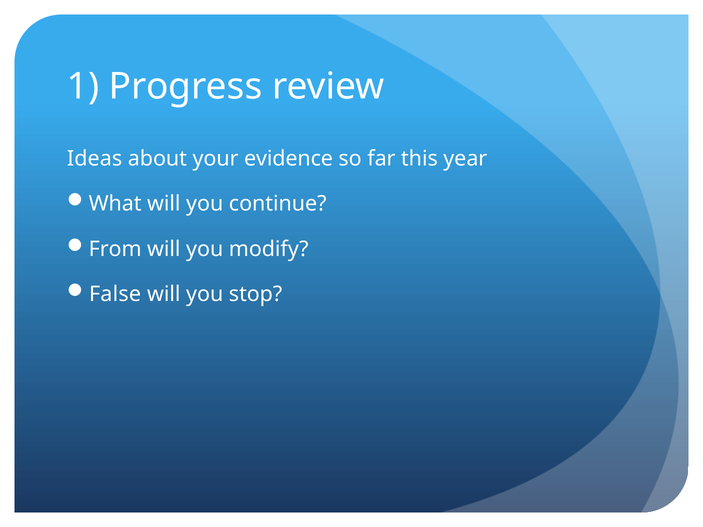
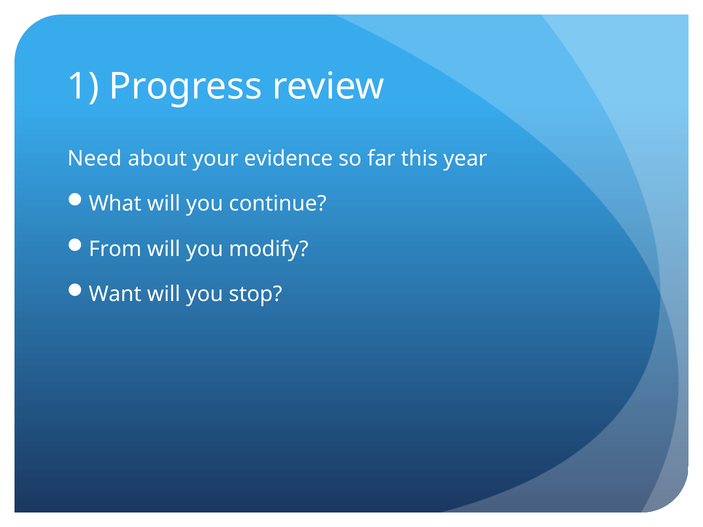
Ideas: Ideas -> Need (95, 159)
False: False -> Want (115, 294)
